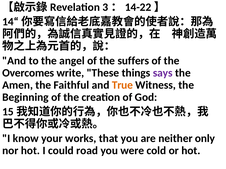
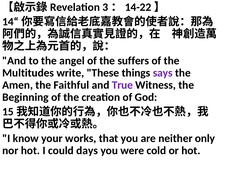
Overcomes: Overcomes -> Multitudes (28, 73)
True colour: orange -> purple (122, 85)
road: road -> days (87, 151)
